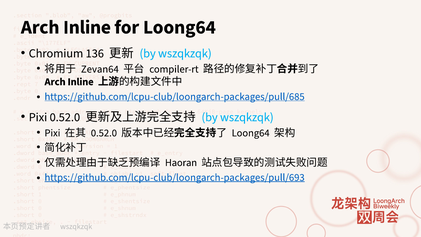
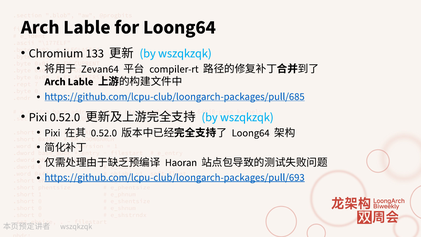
Inline: Inline -> Lable (87, 27)
136: 136 -> 133 (95, 53)
Inline: Inline -> Lable (81, 82)
